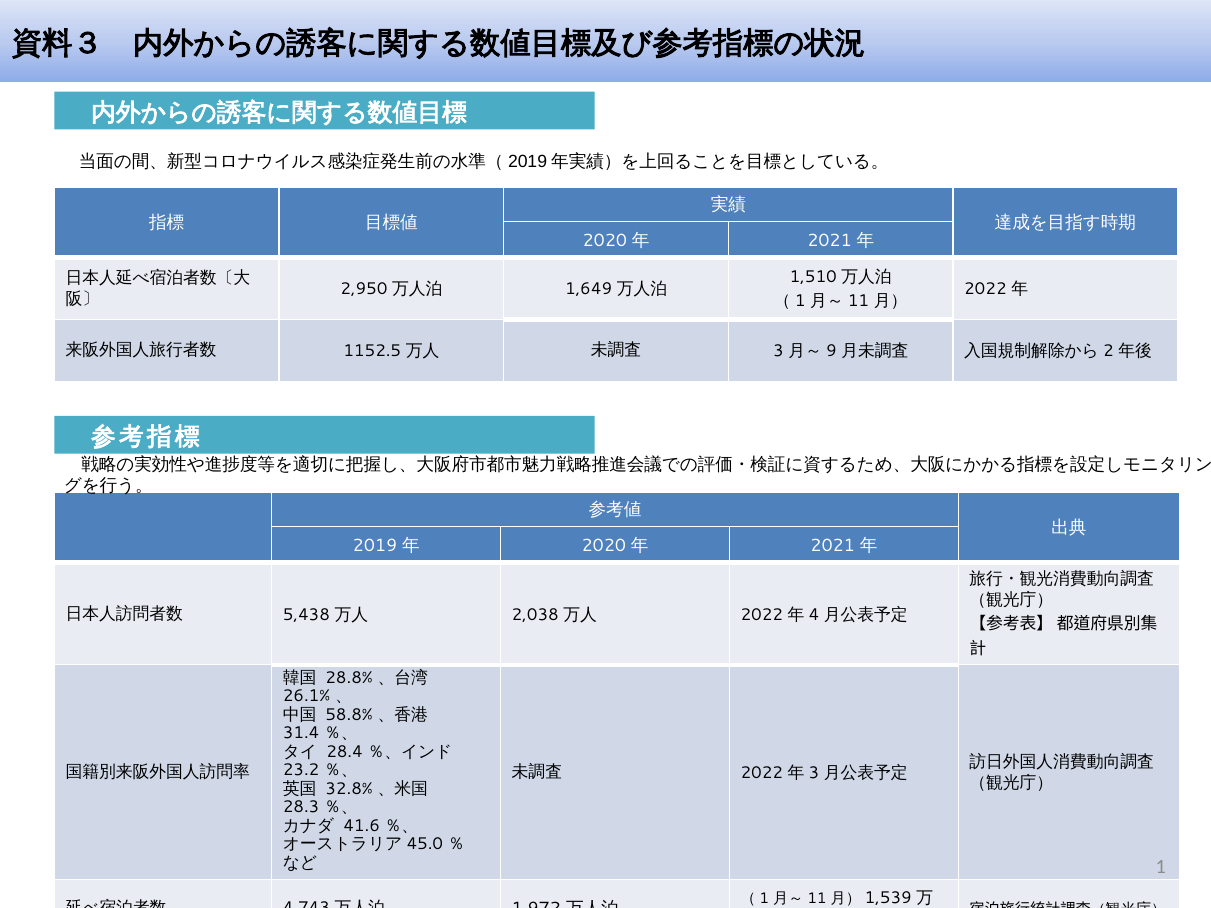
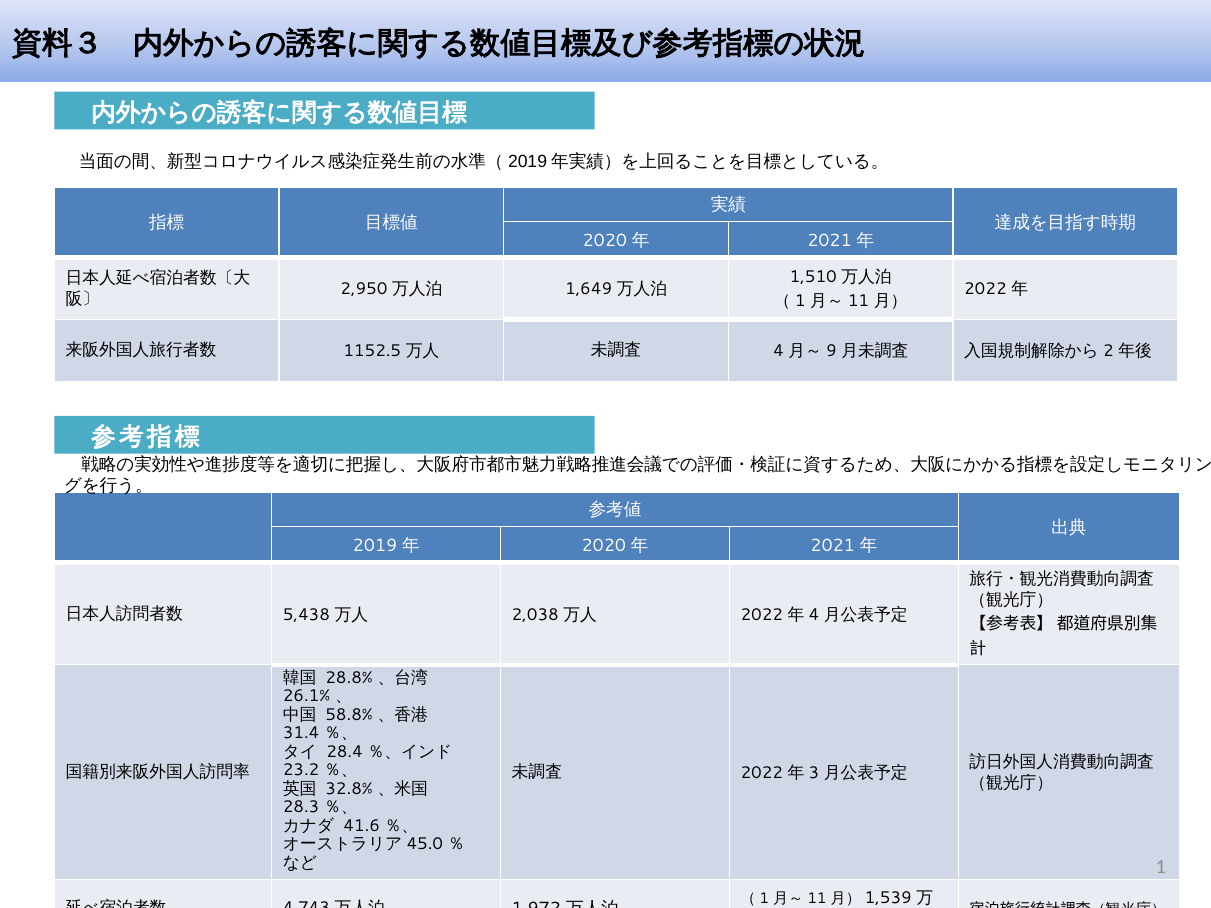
3: 3 -> 4 (778, 351)
